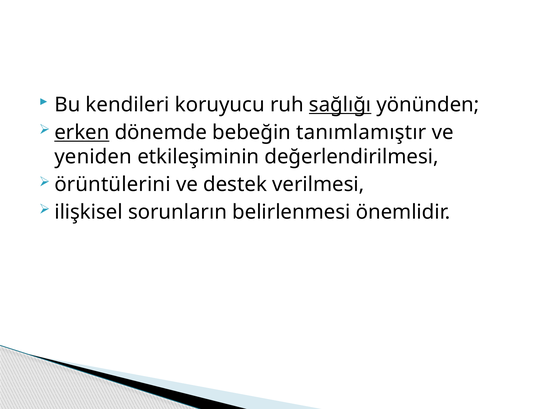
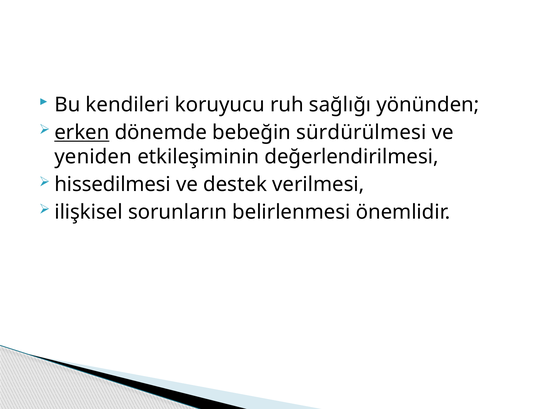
sağlığı underline: present -> none (340, 105)
tanımlamıştır: tanımlamıştır -> sürdürülmesi (361, 132)
örüntülerini: örüntülerini -> hissedilmesi (113, 184)
